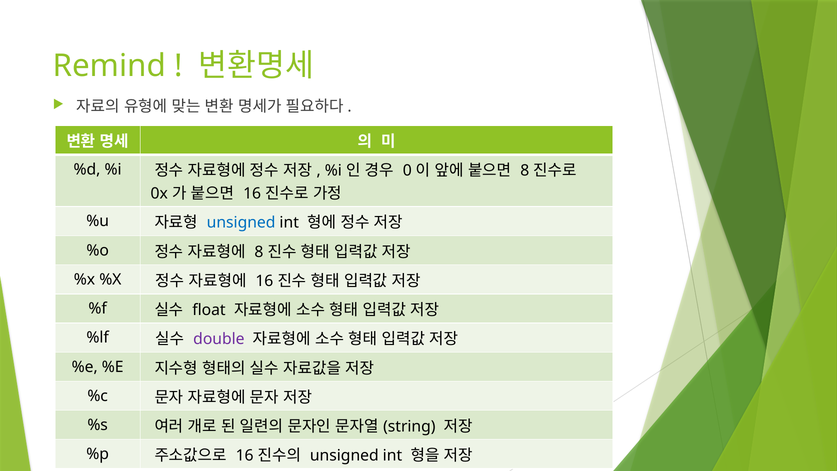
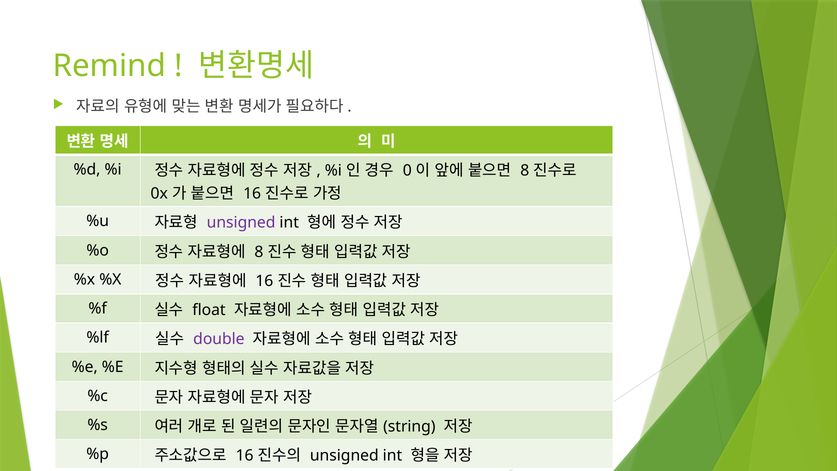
unsigned colour: blue -> purple (241, 223)
